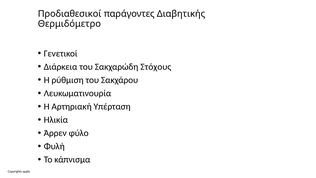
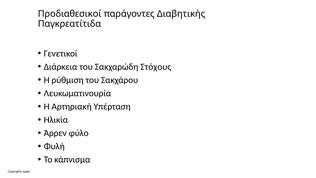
Θερμιδόμετρο: Θερμιδόμετρο -> Παγκρεατίτιδα (69, 24)
